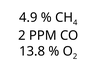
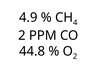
13.8: 13.8 -> 44.8 (32, 51)
